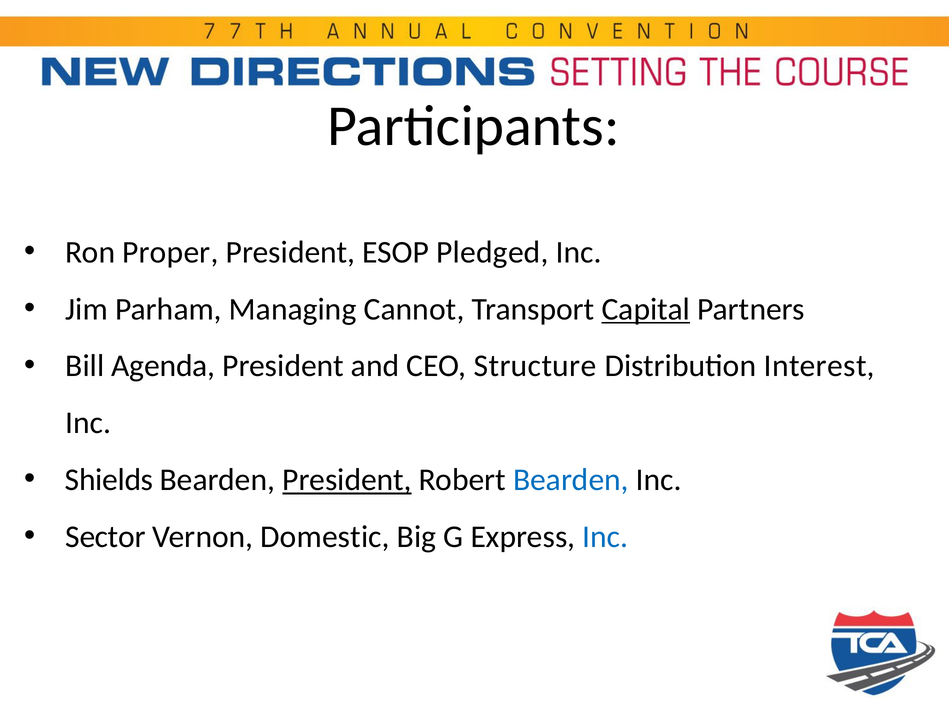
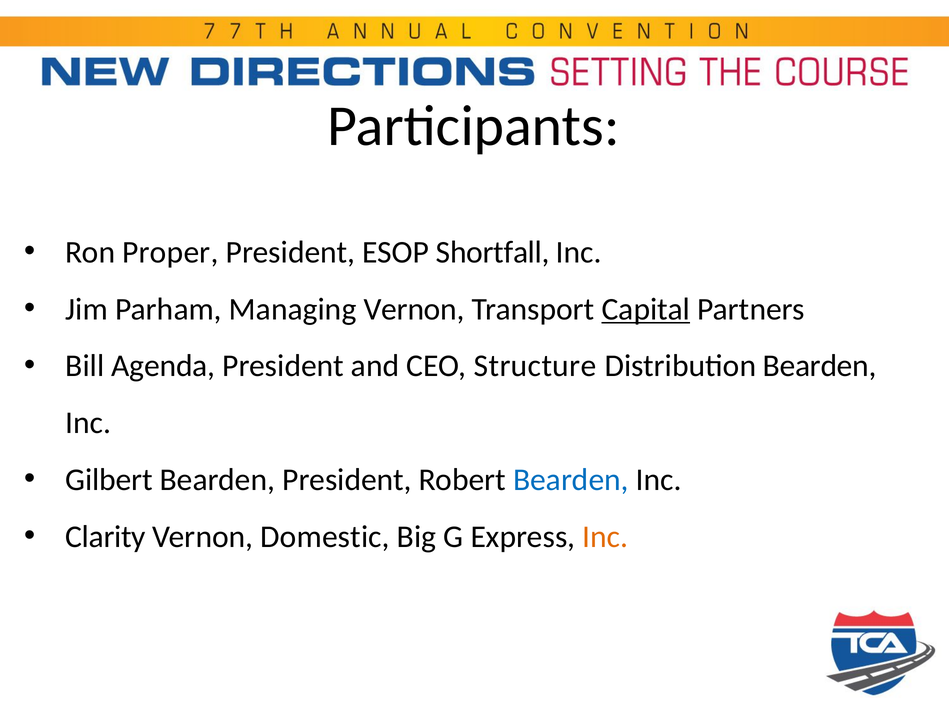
Pledged: Pledged -> Shortfall (493, 253)
Managing Cannot: Cannot -> Vernon (414, 309)
Distribution Interest: Interest -> Bearden (820, 366)
Shields: Shields -> Gilbert (109, 480)
President underline: present -> none (347, 480)
Sector: Sector -> Clarity (105, 537)
Inc colour: blue -> orange (605, 537)
